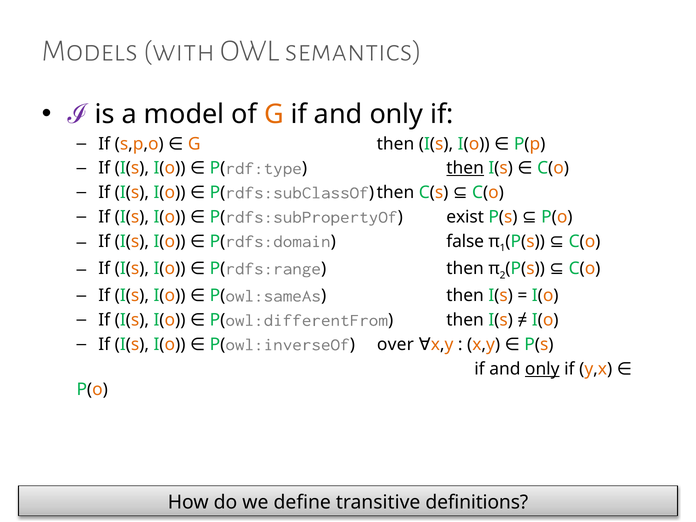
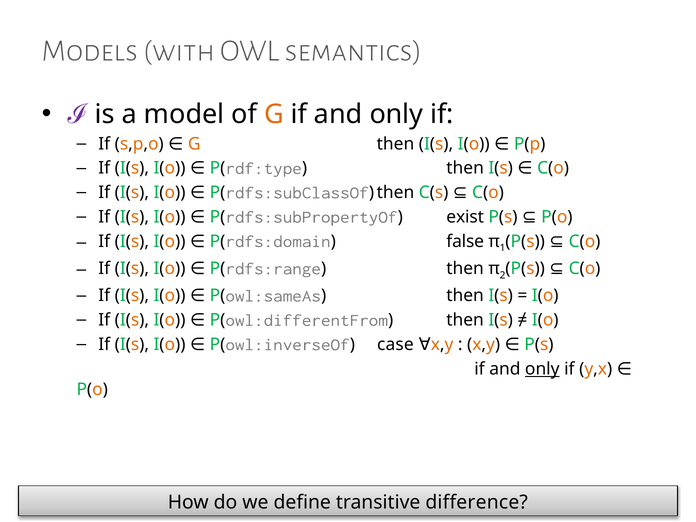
then underline: present -> none (465, 168)
over: over -> case (395, 344)
definitions: definitions -> difference (477, 502)
